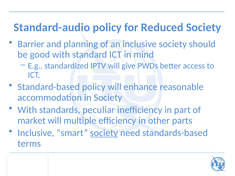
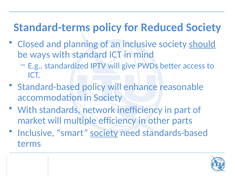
Standard-audio: Standard-audio -> Standard-terms (52, 27)
Barrier: Barrier -> Closed (31, 44)
should underline: none -> present (202, 44)
good: good -> ways (40, 55)
peculiar: peculiar -> network (99, 110)
